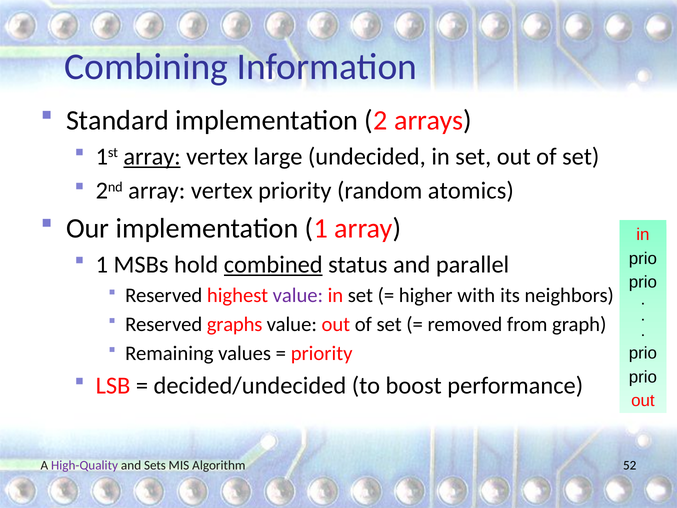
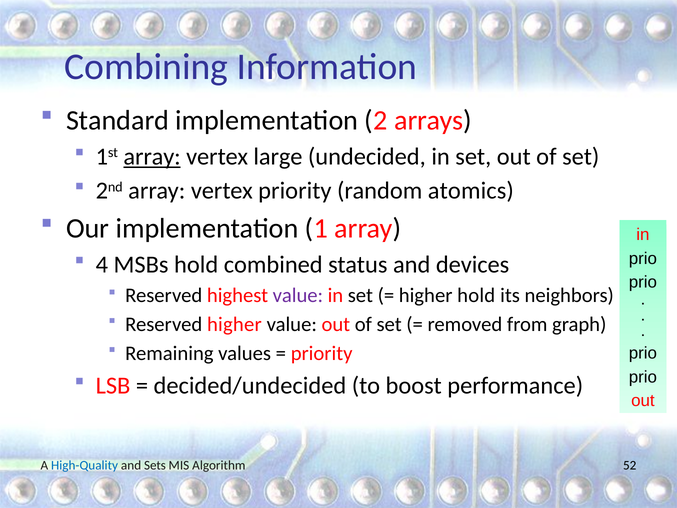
1: 1 -> 4 (102, 264)
combined underline: present -> none (273, 264)
parallel: parallel -> devices (473, 264)
higher with: with -> hold (476, 295)
Reserved graphs: graphs -> higher (234, 324)
High-Quality colour: purple -> blue (85, 465)
